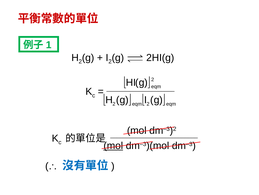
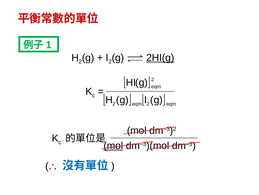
2HI(g underline: none -> present (160, 57)
